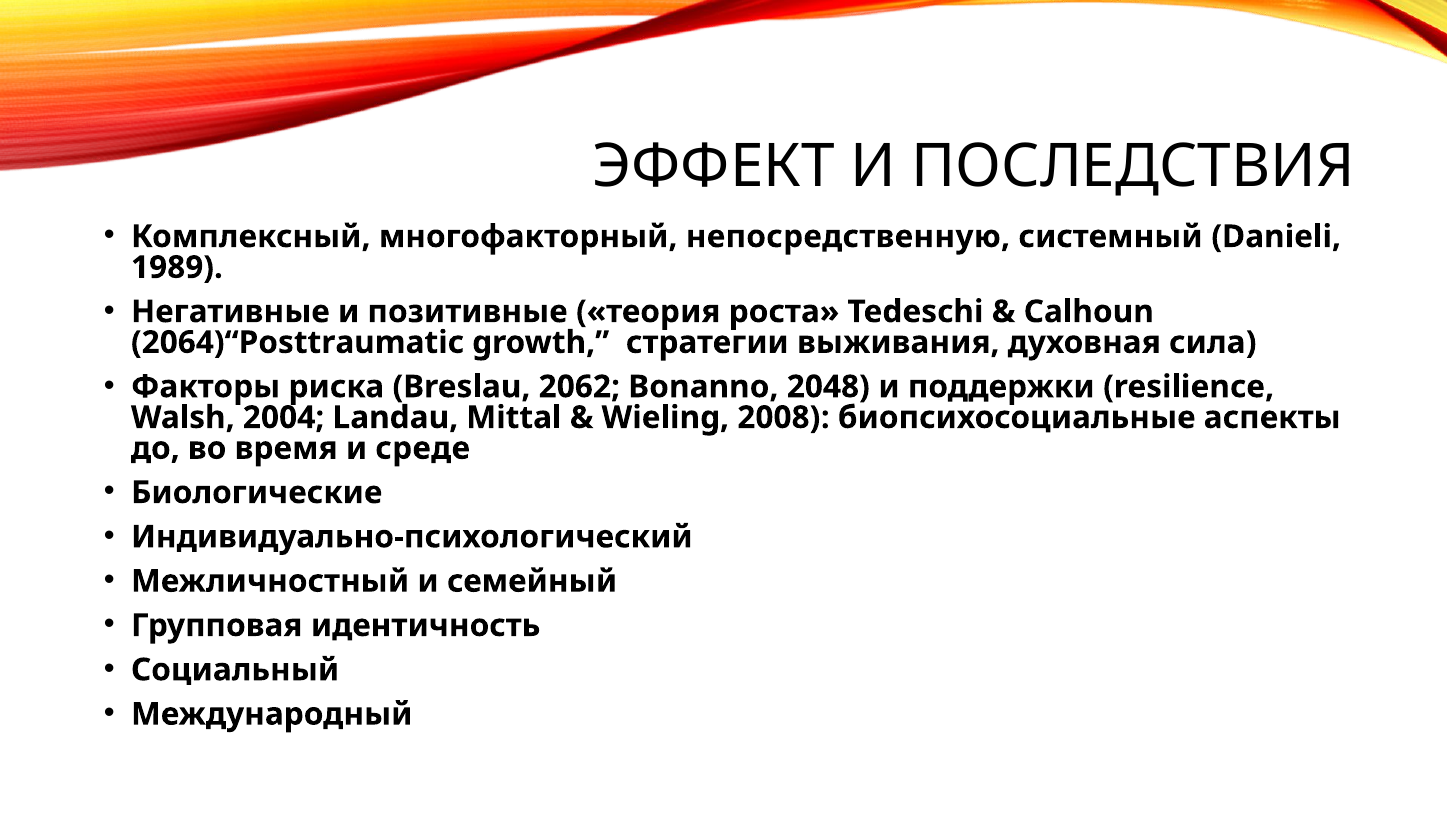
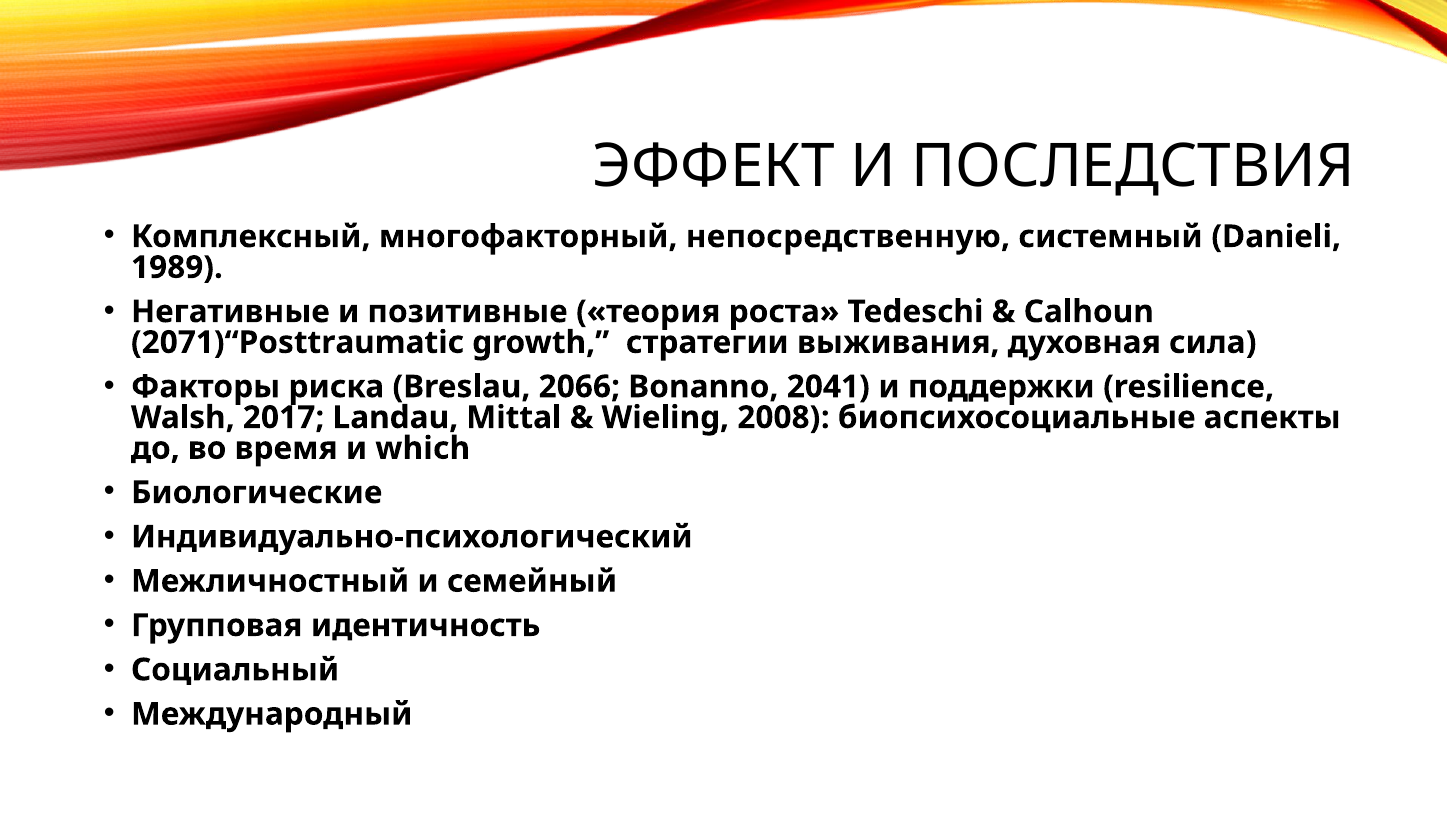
2064)“Posttraumatic: 2064)“Posttraumatic -> 2071)“Posttraumatic (297, 342)
2062: 2062 -> 2066 (579, 387)
2048: 2048 -> 2041 (828, 387)
2004: 2004 -> 2017 (284, 418)
среде: среде -> which (423, 448)
